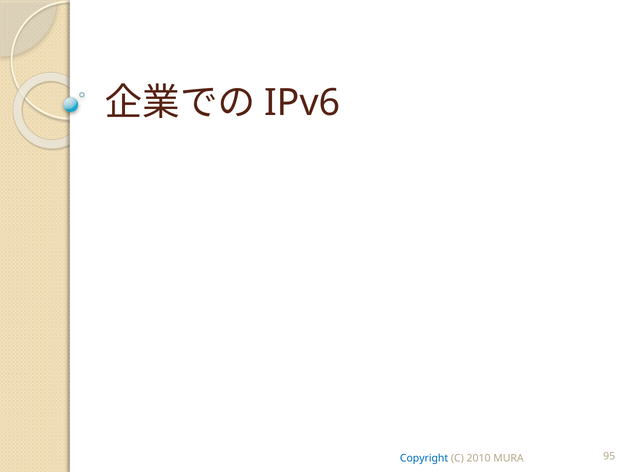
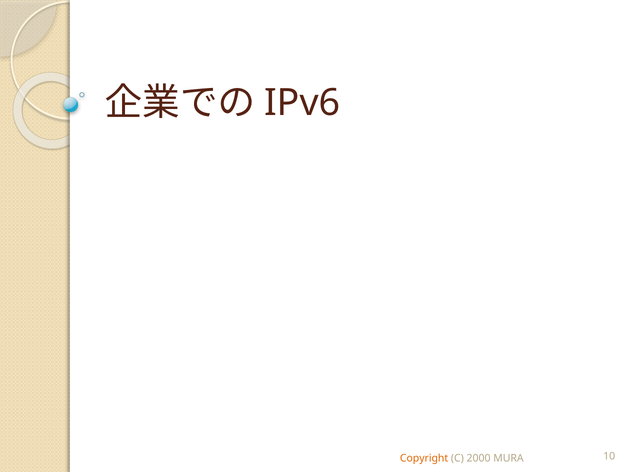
Copyright colour: blue -> orange (424, 459)
2010: 2010 -> 2000 (479, 459)
95: 95 -> 10 (609, 457)
